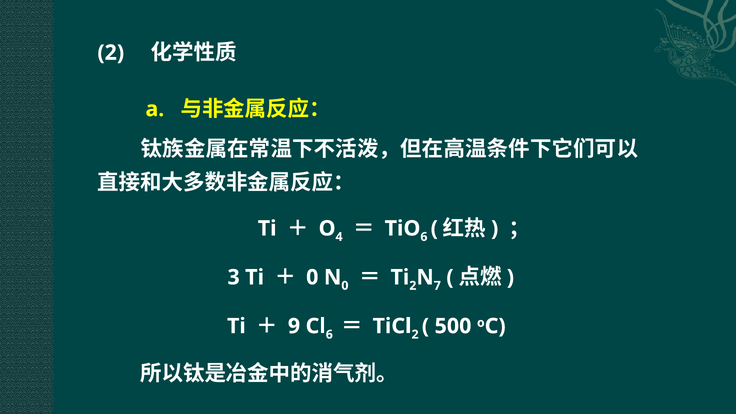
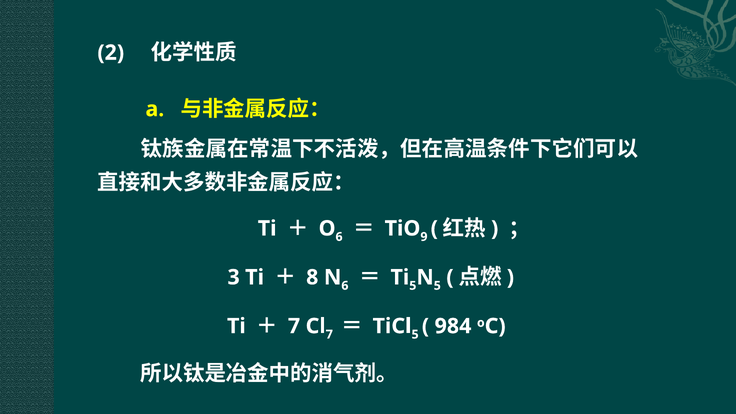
4: 4 -> 6 (339, 237)
6: 6 -> 9 (424, 237)
0: 0 -> 8 (312, 277)
0: 0 -> 6 (345, 286)
Ti 2: 2 -> 5 (413, 286)
7: 7 -> 5 (437, 286)
9: 9 -> 7 (294, 326)
6: 6 -> 7 (329, 334)
2: 2 -> 5 (415, 334)
500: 500 -> 984 (453, 326)
